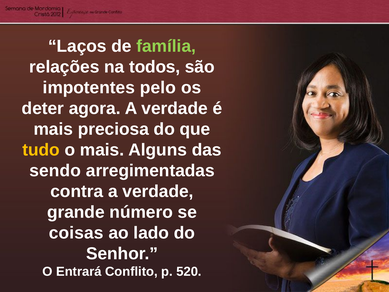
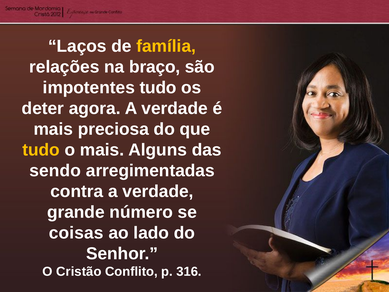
família colour: light green -> yellow (166, 46)
todos: todos -> braço (155, 67)
impotentes pelo: pelo -> tudo (158, 88)
Entrará: Entrará -> Cristão (79, 271)
520: 520 -> 316 (189, 271)
